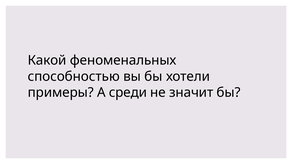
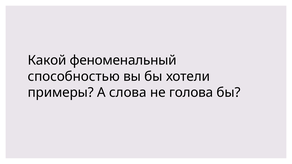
феноменальных: феноменальных -> феноменальный (123, 60)
среди: среди -> слова (128, 93)
значит: значит -> голова (191, 93)
